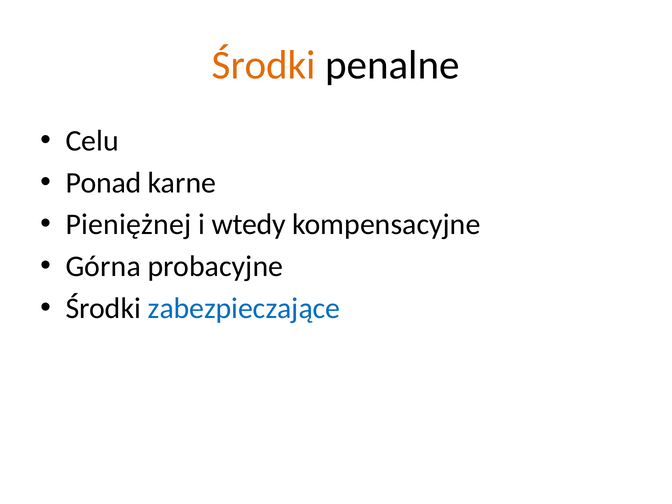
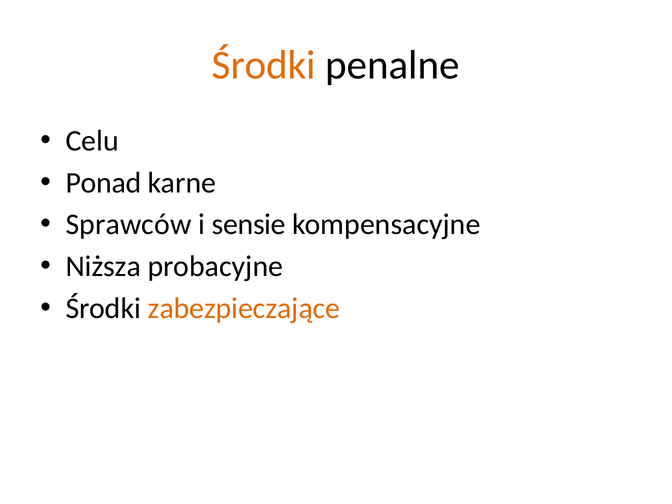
Pieniężnej: Pieniężnej -> Sprawców (128, 225)
wtedy: wtedy -> sensie (249, 225)
Górna: Górna -> Niższa (103, 266)
zabezpieczające colour: blue -> orange (244, 308)
